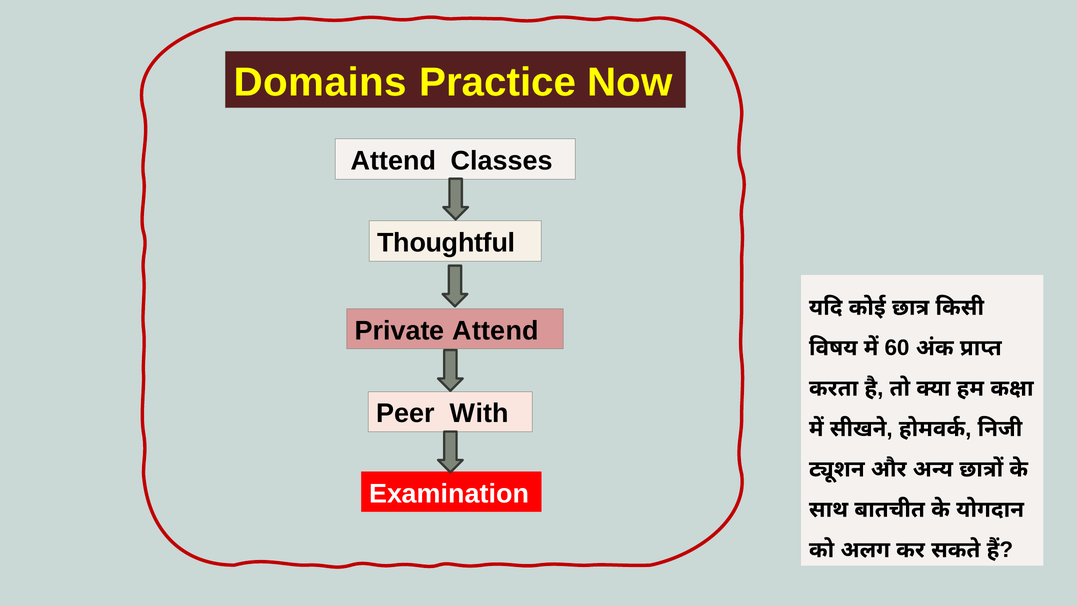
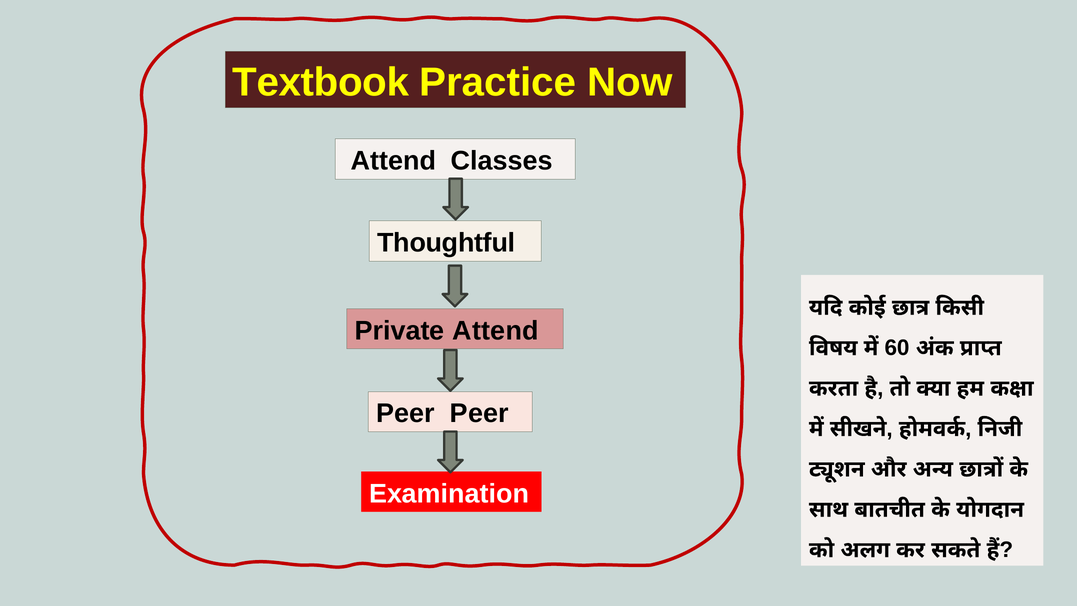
Domains: Domains -> Textbook (321, 82)
Peer With: With -> Peer (479, 413)
